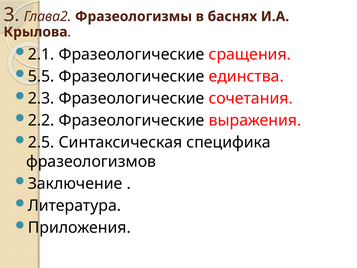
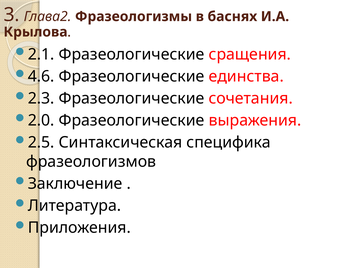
5.5: 5.5 -> 4.6 (41, 76)
2.2: 2.2 -> 2.0 (41, 120)
